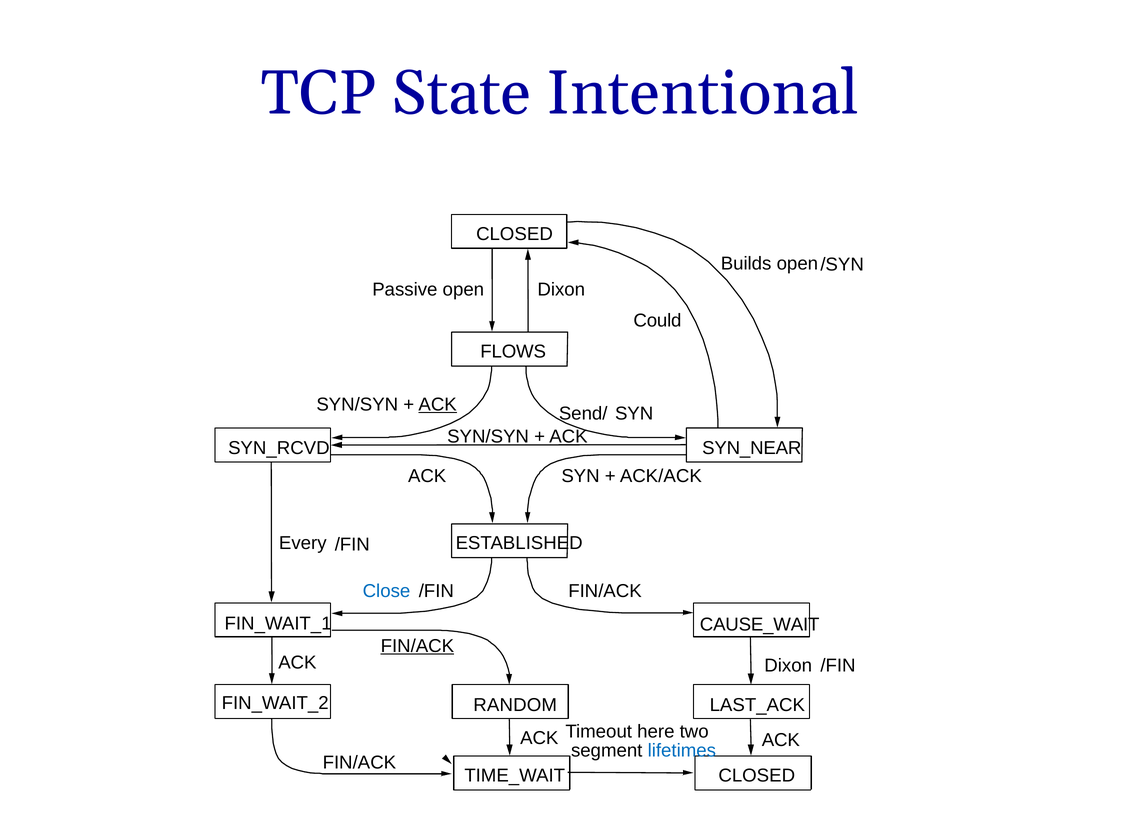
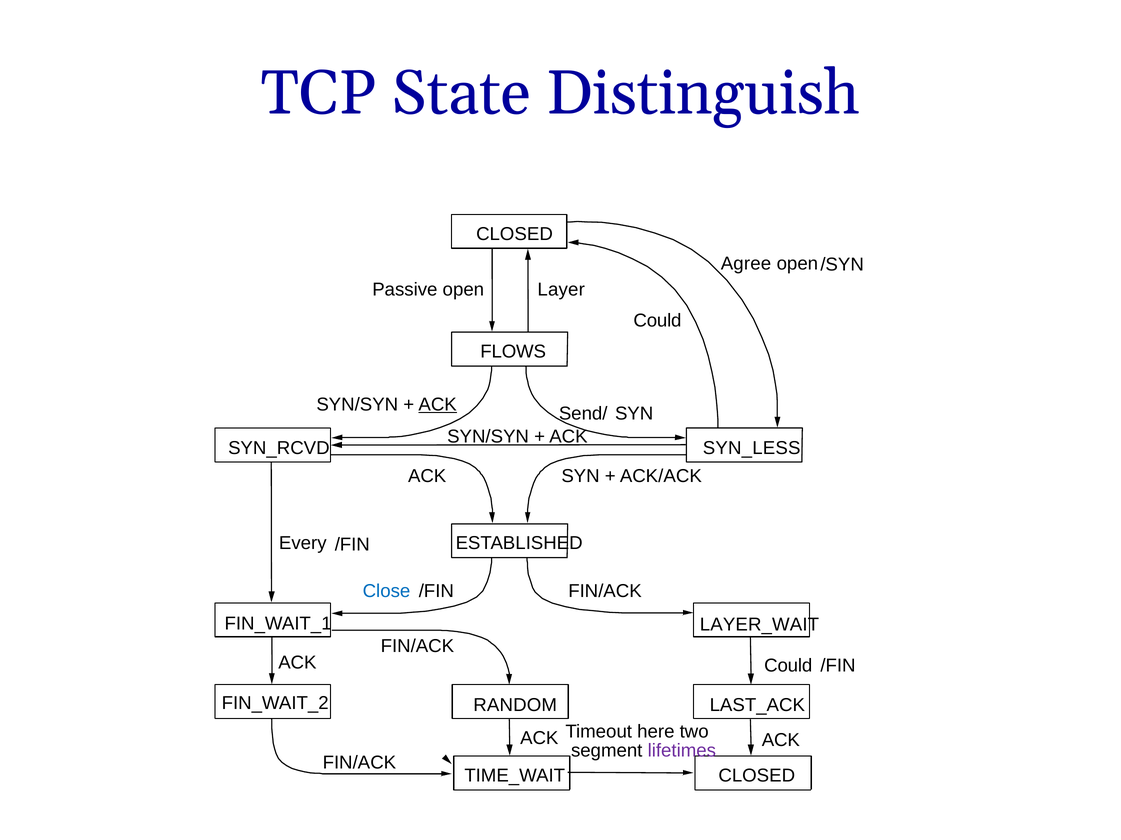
Intentional: Intentional -> Distinguish (703, 93)
Builds: Builds -> Agree (746, 264)
open Dixon: Dixon -> Layer (561, 290)
SYN_NEAR: SYN_NEAR -> SYN_LESS (752, 449)
CAUSE_WAIT: CAUSE_WAIT -> LAYER_WAIT (759, 625)
FIN/ACK underline: present -> none (417, 647)
Dixon: Dixon -> Could (788, 666)
lifetimes colour: blue -> purple (682, 751)
